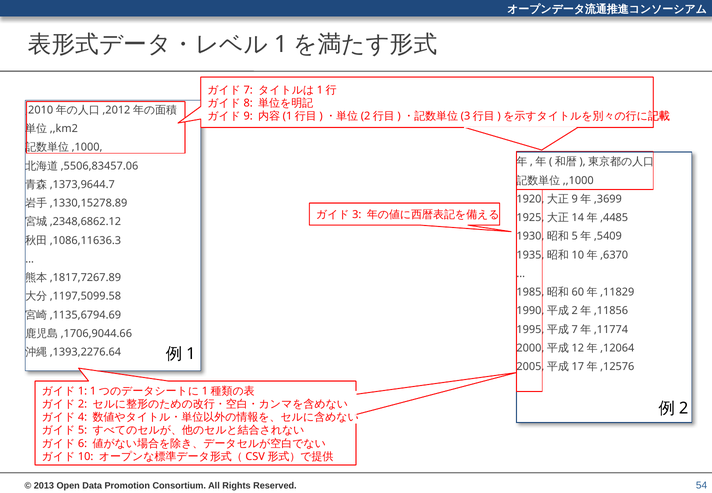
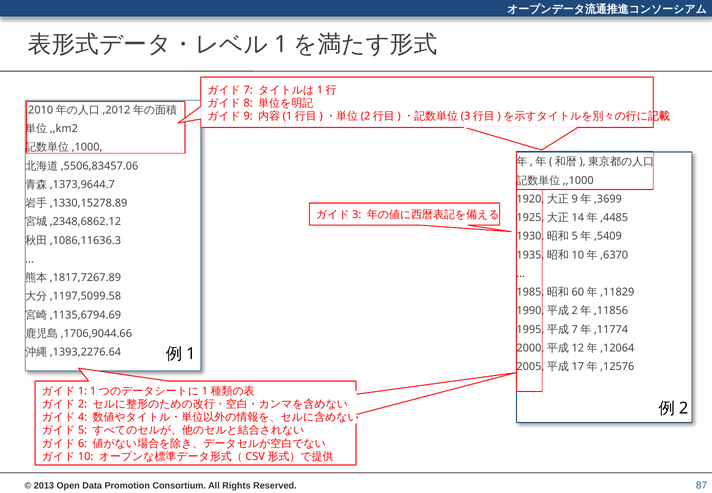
54: 54 -> 87 (702, 485)
